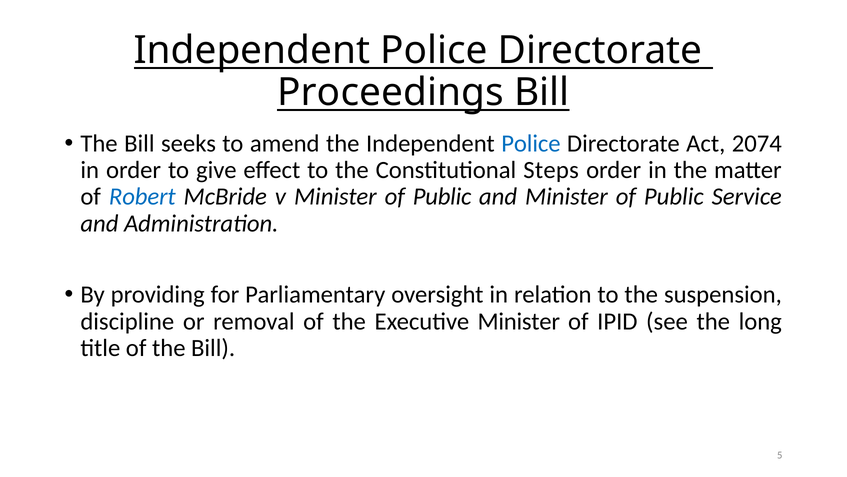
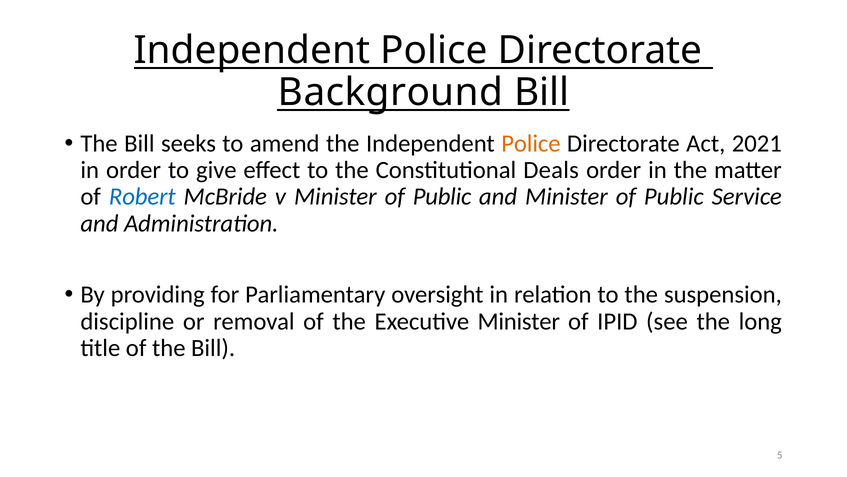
Proceedings: Proceedings -> Background (390, 92)
Police colour: blue -> orange (531, 143)
2074: 2074 -> 2021 (757, 143)
Steps: Steps -> Deals (551, 170)
